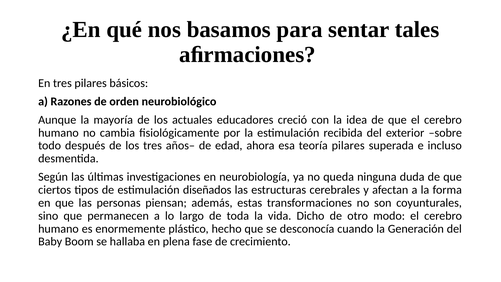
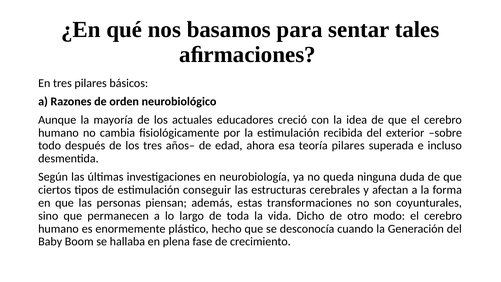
diseñados: diseñados -> conseguir (207, 190)
